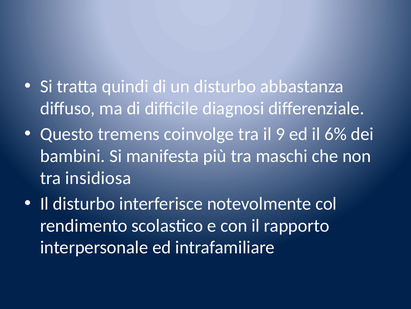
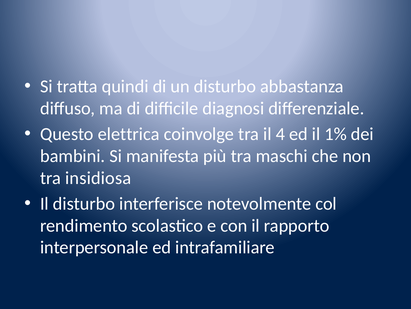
tremens: tremens -> elettrica (129, 134)
9: 9 -> 4 (280, 134)
6%: 6% -> 1% (336, 134)
